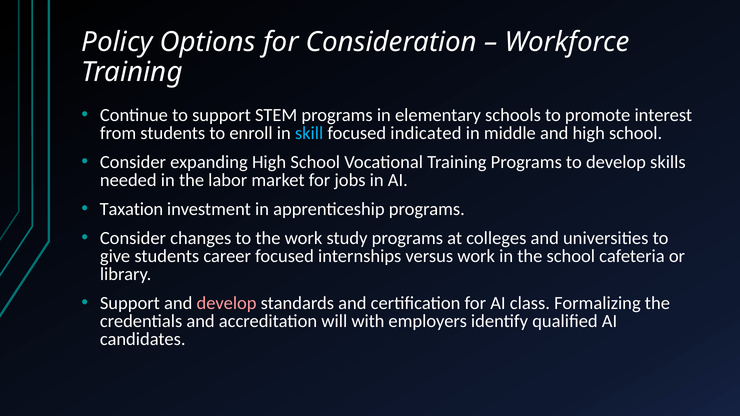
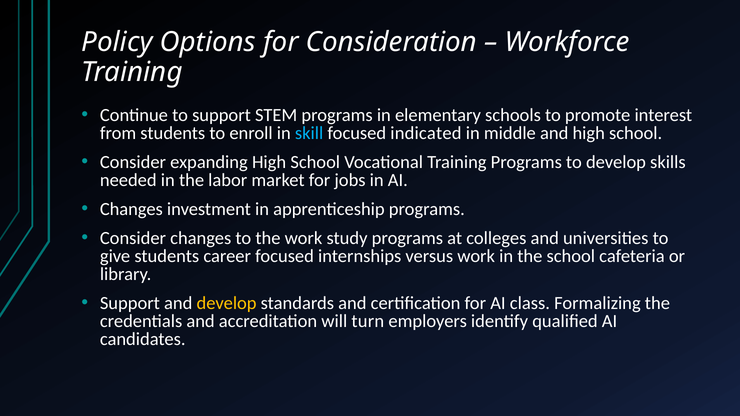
Taxation: Taxation -> Changes (131, 209)
develop colour: pink -> yellow (227, 304)
with: with -> turn (368, 321)
